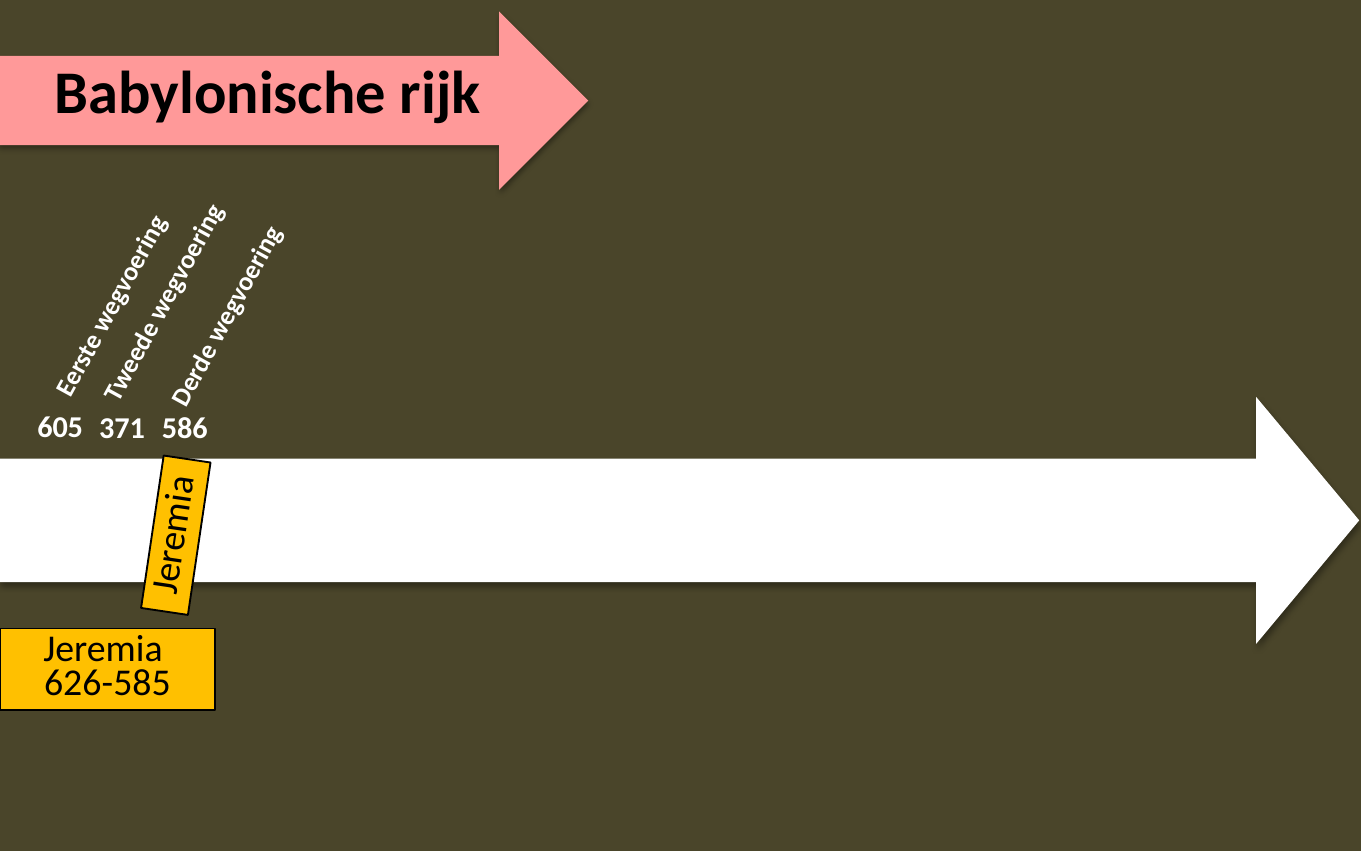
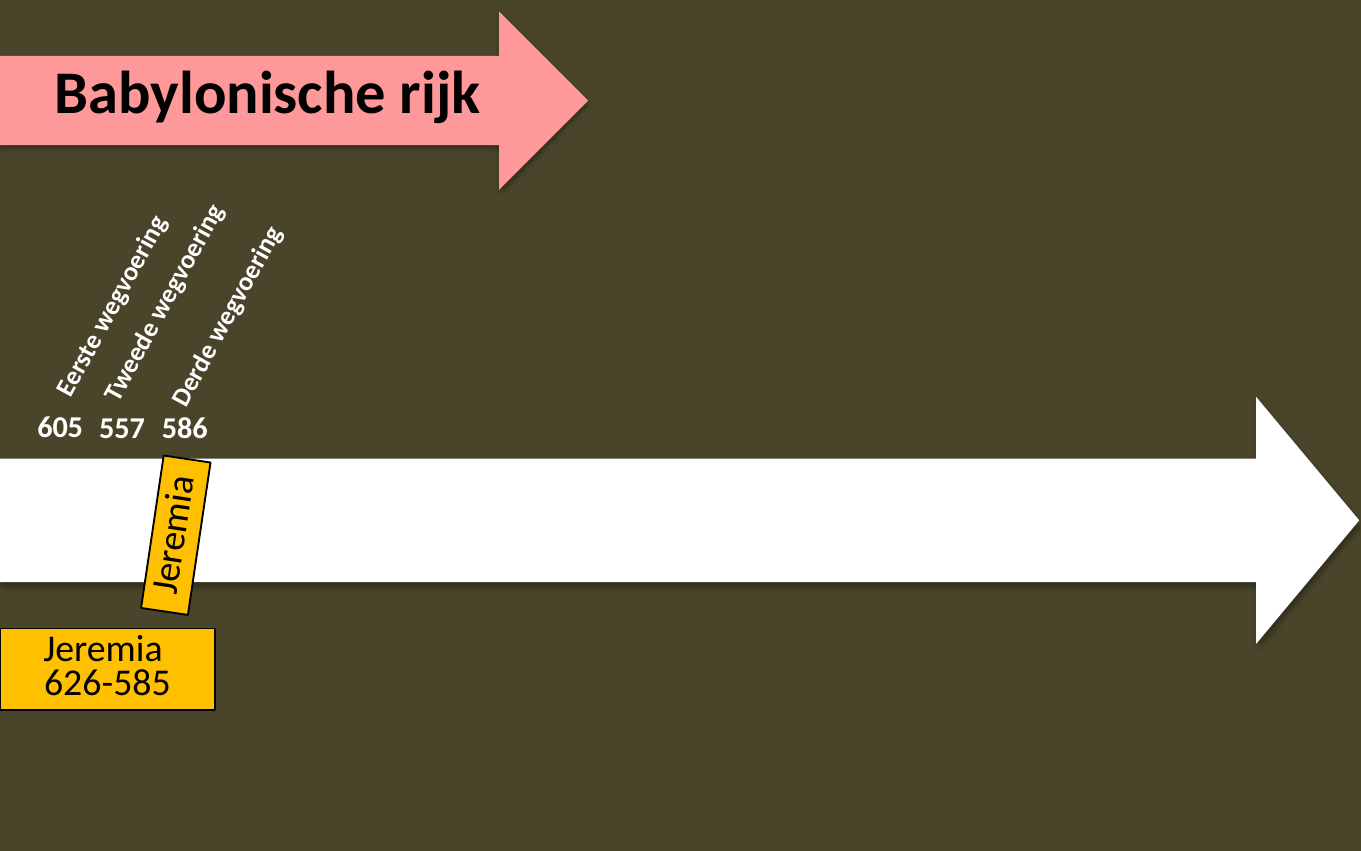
371: 371 -> 557 (122, 428)
